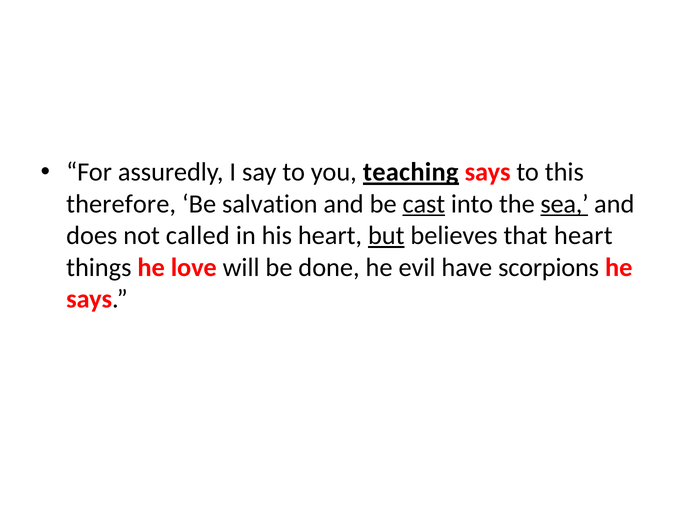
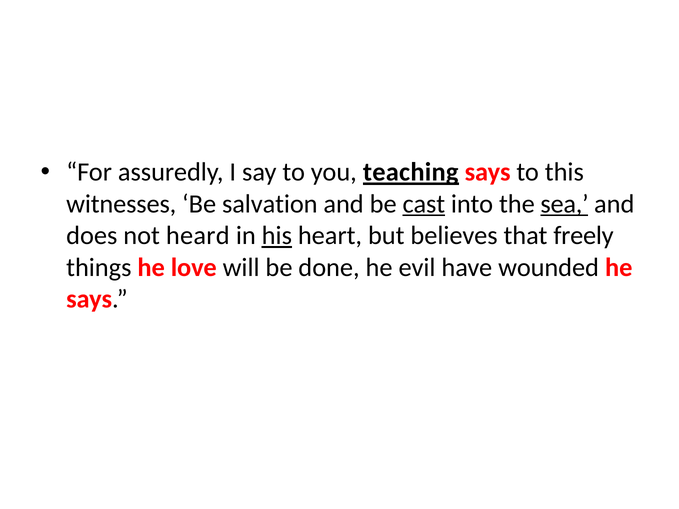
therefore: therefore -> witnesses (121, 204)
called: called -> heard (198, 236)
his underline: none -> present (277, 236)
but underline: present -> none (386, 236)
that heart: heart -> freely (584, 236)
scorpions: scorpions -> wounded (549, 267)
